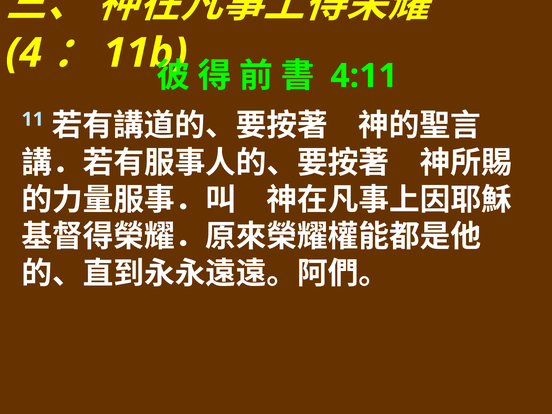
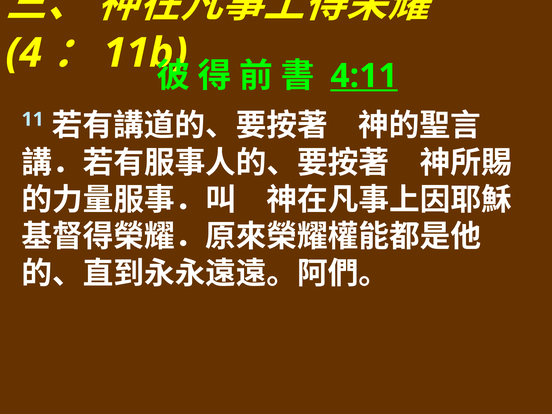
4:11 underline: none -> present (364, 76)
